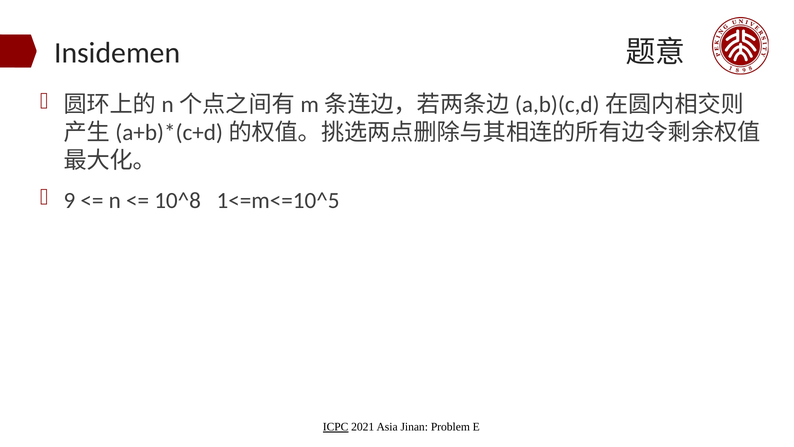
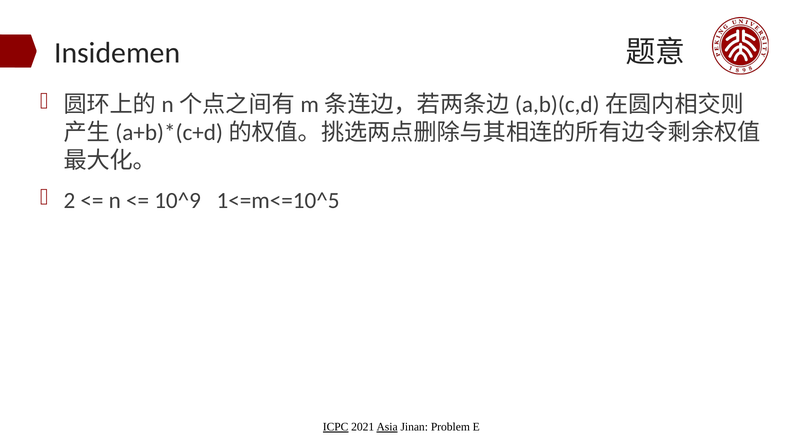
9: 9 -> 2 (69, 201)
10^8: 10^8 -> 10^9 (178, 201)
Asia underline: none -> present (387, 427)
